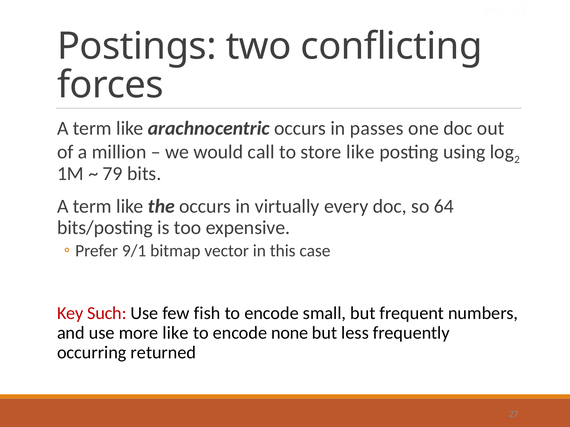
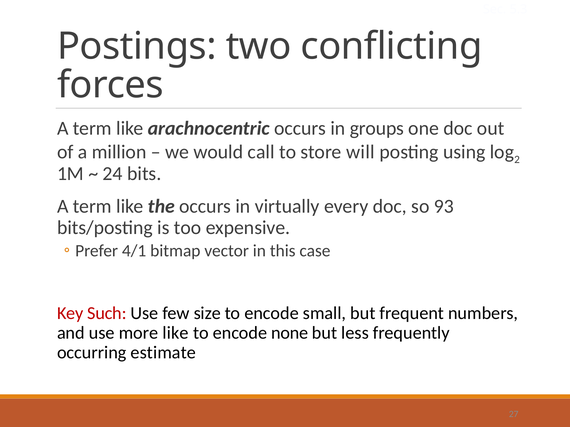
passes: passes -> groups (377, 128)
store like: like -> will (360, 152)
79: 79 -> 24 (113, 174)
64: 64 -> 93 (444, 206)
9/1: 9/1 -> 4/1 (134, 251)
fish: fish -> size (207, 314)
returned: returned -> estimate (163, 353)
